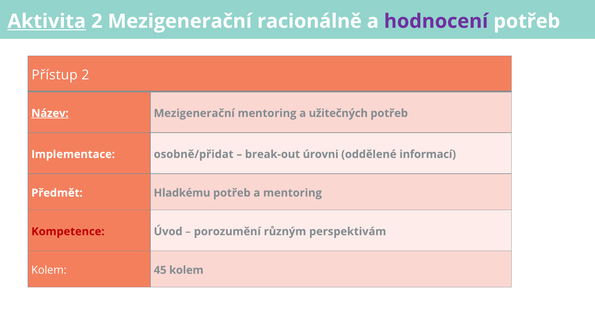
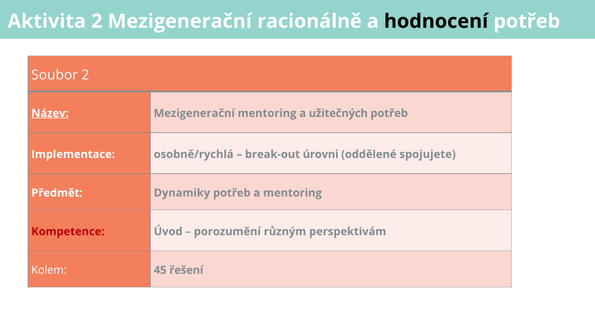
Aktivita underline: present -> none (47, 21)
hodnocení colour: purple -> black (436, 21)
Přístup: Přístup -> Soubor (55, 75)
osobně/přidat: osobně/přidat -> osobně/rychlá (194, 155)
informací: informací -> spojujete (428, 155)
Hladkému: Hladkému -> Dynamiky (182, 193)
45 kolem: kolem -> řešení (186, 271)
